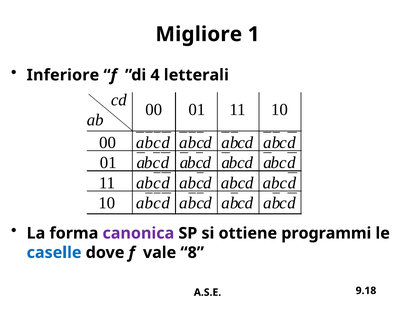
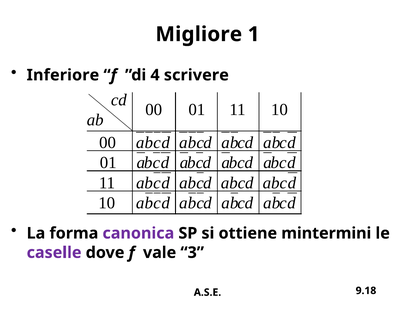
letterali: letterali -> scrivere (196, 75)
programmi: programmi -> mintermini (326, 233)
caselle colour: blue -> purple (54, 253)
8: 8 -> 3 (192, 253)
